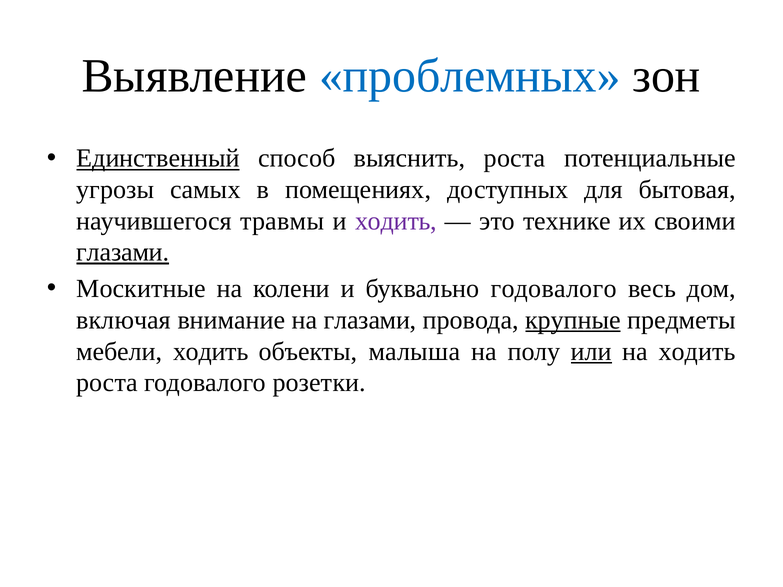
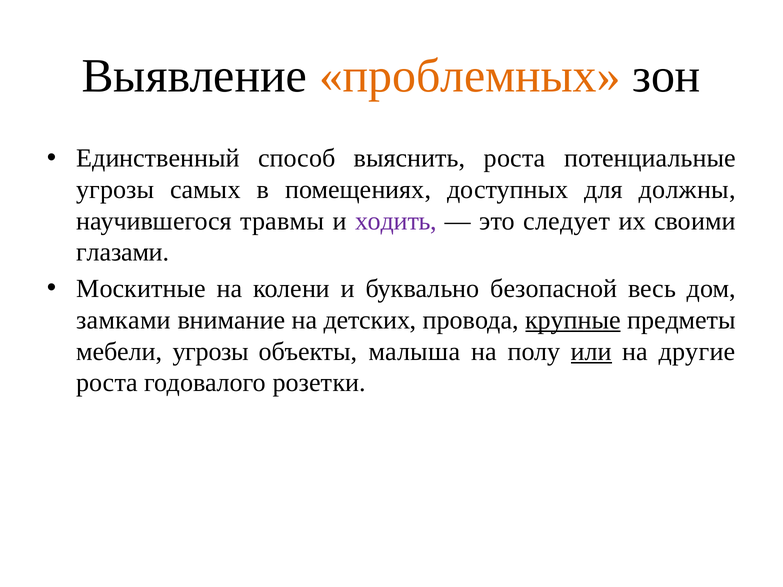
проблемных colour: blue -> orange (470, 76)
Единственный underline: present -> none (158, 158)
бытовая: бытовая -> должны (687, 190)
технике: технике -> следует (567, 221)
глазами underline: present -> none (123, 252)
буквально годовалого: годовалого -> безопасной (554, 289)
включая: включая -> замками (124, 320)
на глазами: глазами -> детских (370, 320)
мебели ходить: ходить -> угрозы (211, 352)
на ходить: ходить -> другие (697, 352)
